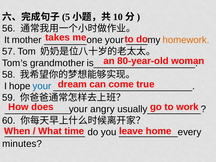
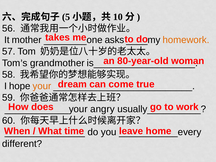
your: your -> asks (114, 40)
your colour: blue -> orange (42, 86)
minutes: minutes -> different (22, 144)
